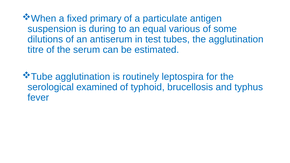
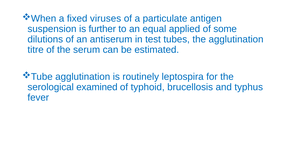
primary: primary -> viruses (106, 19)
during: during -> further (102, 29)
various: various -> applied (185, 29)
